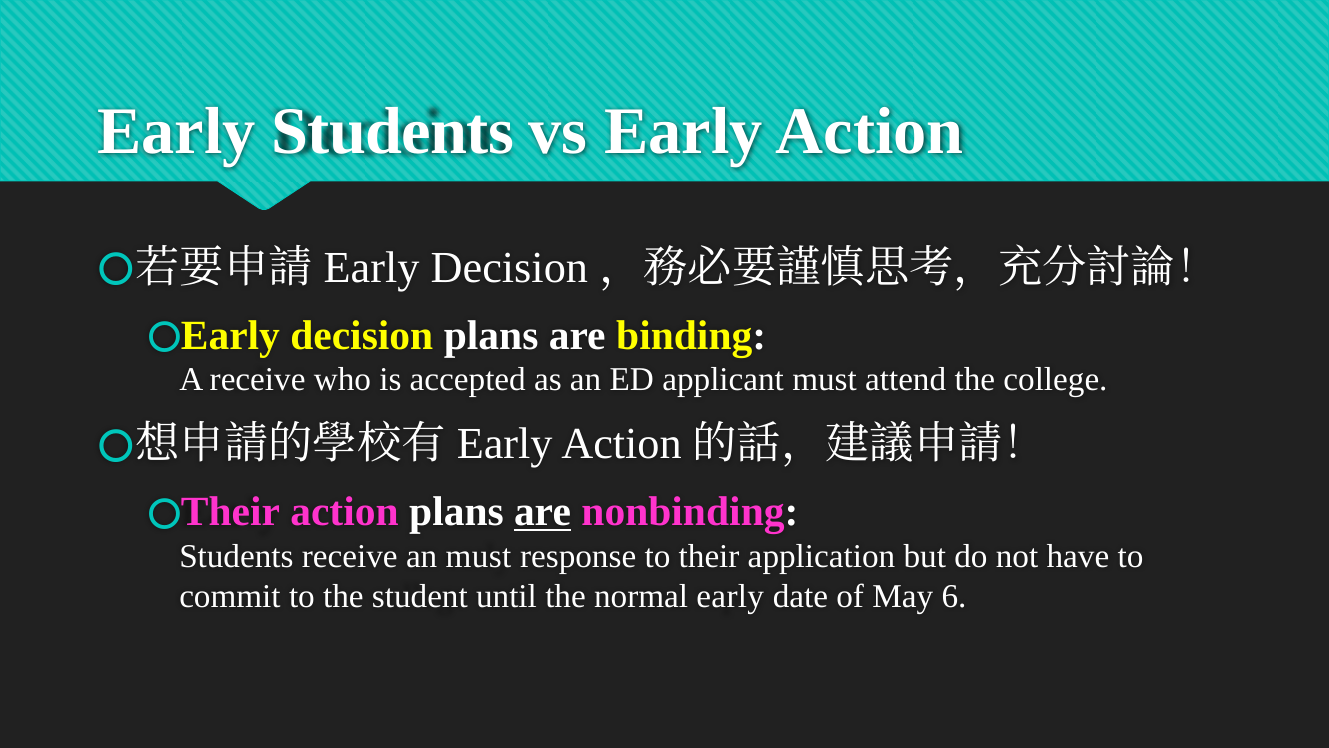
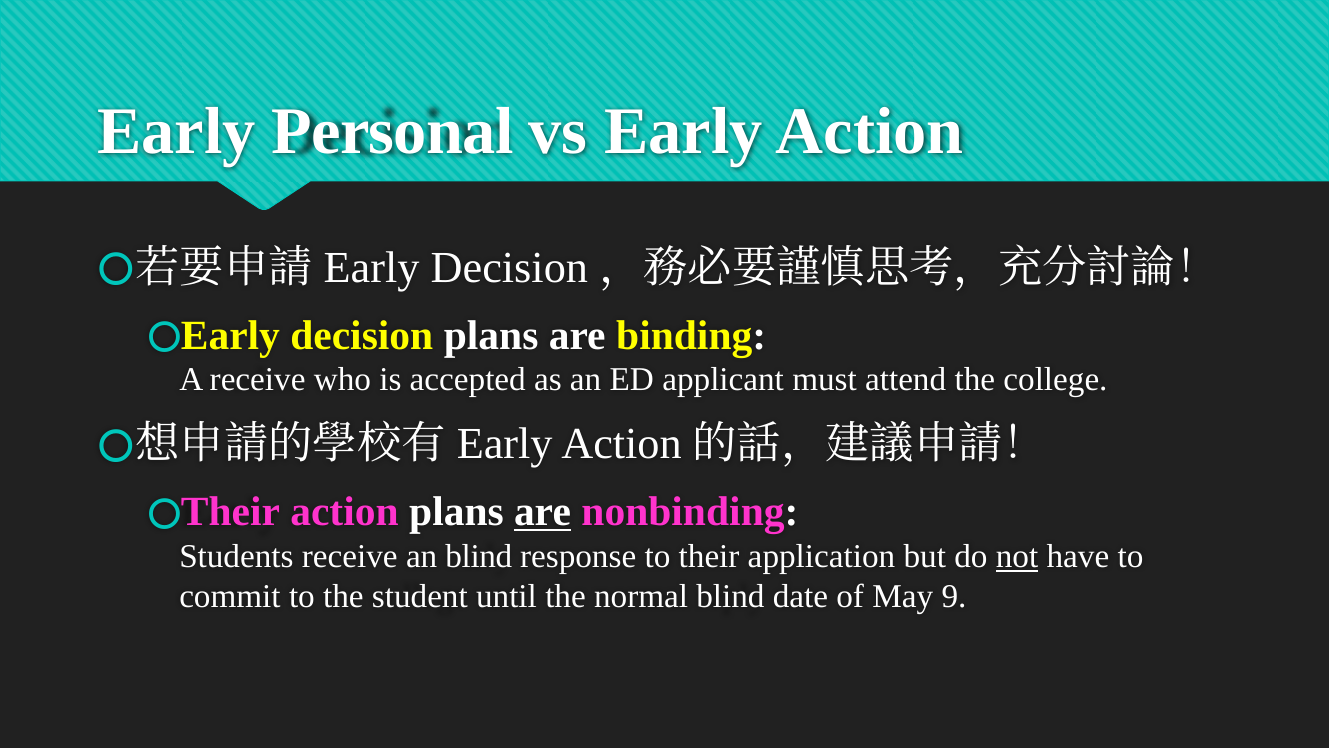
Early Students: Students -> Personal (393, 131)
an must: must -> blind (479, 556)
not underline: none -> present (1017, 556)
normal early: early -> blind (730, 596)
6: 6 -> 9 (954, 596)
